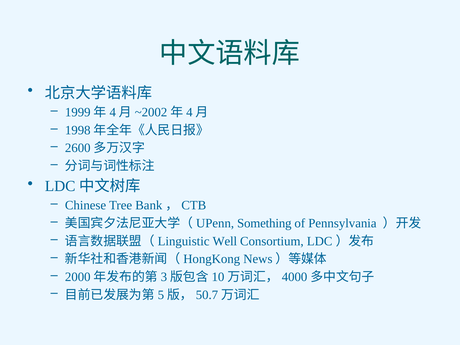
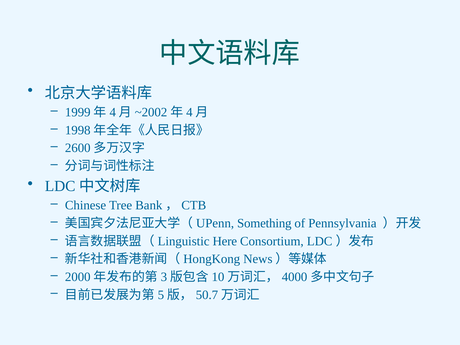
Well: Well -> Here (225, 241)
